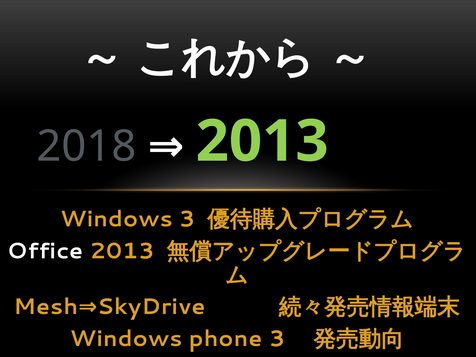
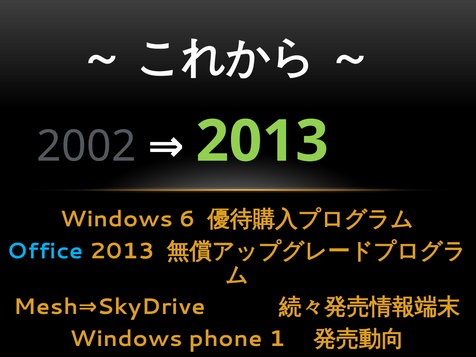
2018: 2018 -> 2002 (86, 146)
Windows 3: 3 -> 6 (187, 219)
Office colour: white -> light blue (45, 251)
phone 3: 3 -> 1 (277, 339)
